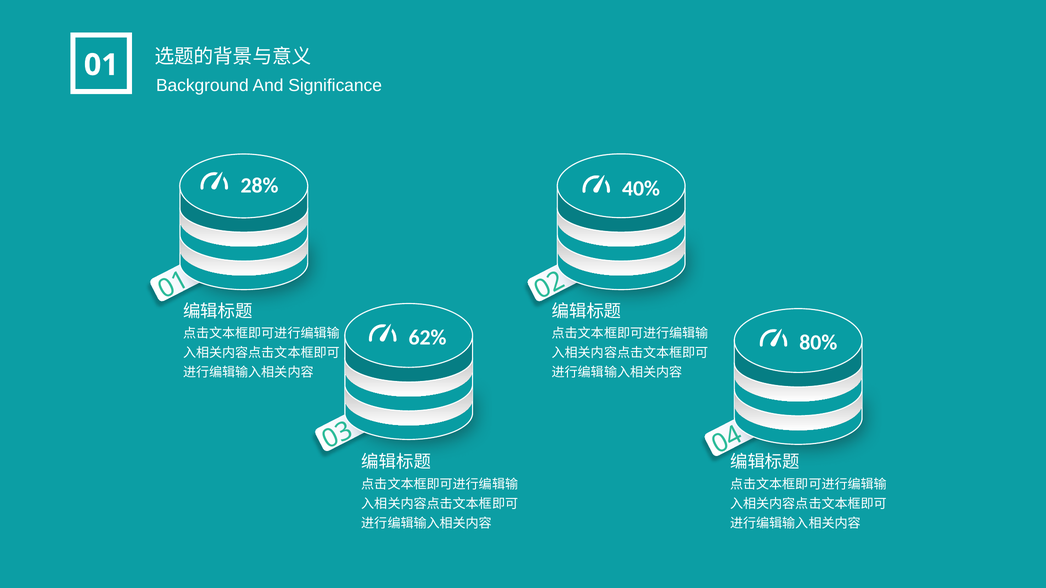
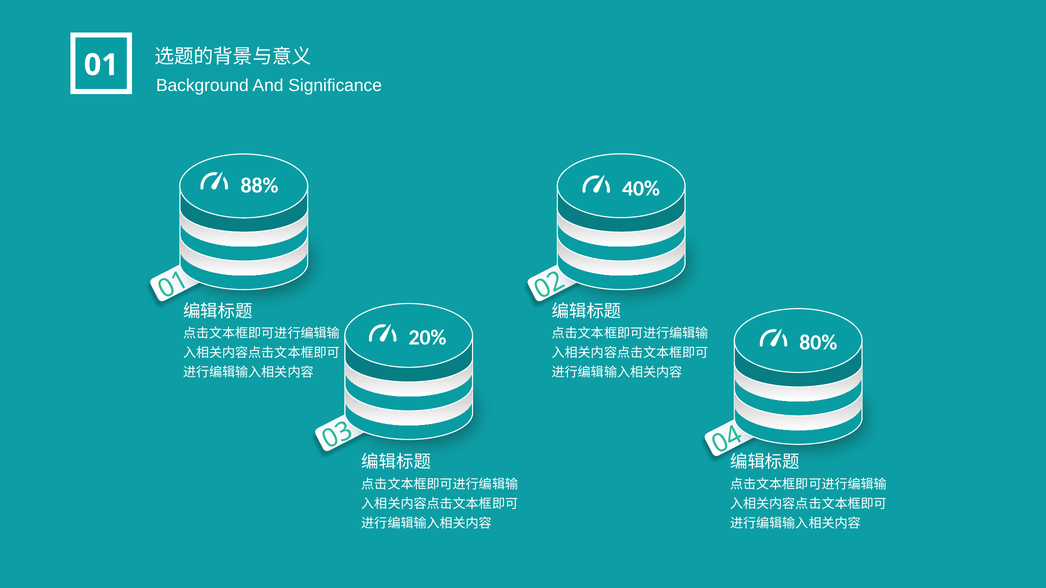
28%: 28% -> 88% (260, 186)
62%: 62% -> 20% (428, 338)
